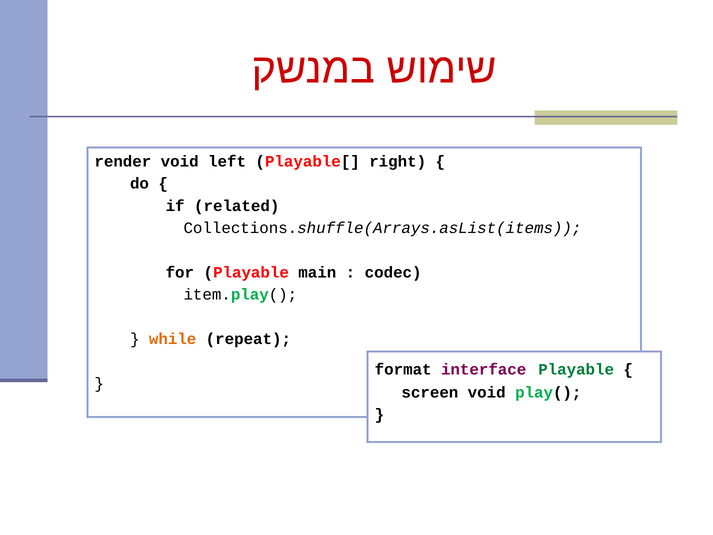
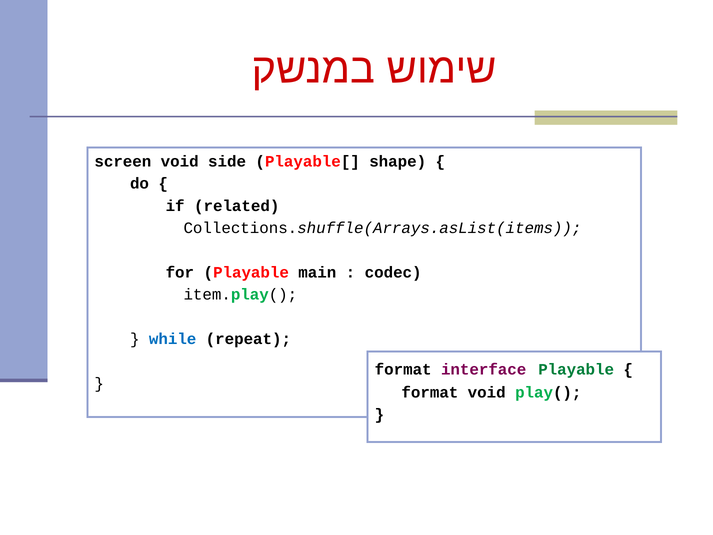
render: render -> screen (123, 161)
left: left -> side (227, 161)
right: right -> shape (398, 161)
while colour: orange -> blue (173, 339)
screen: screen -> format (430, 392)
